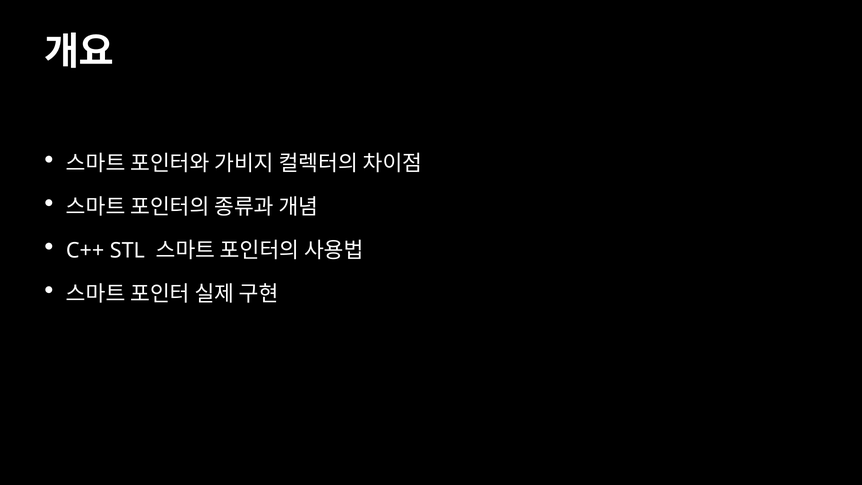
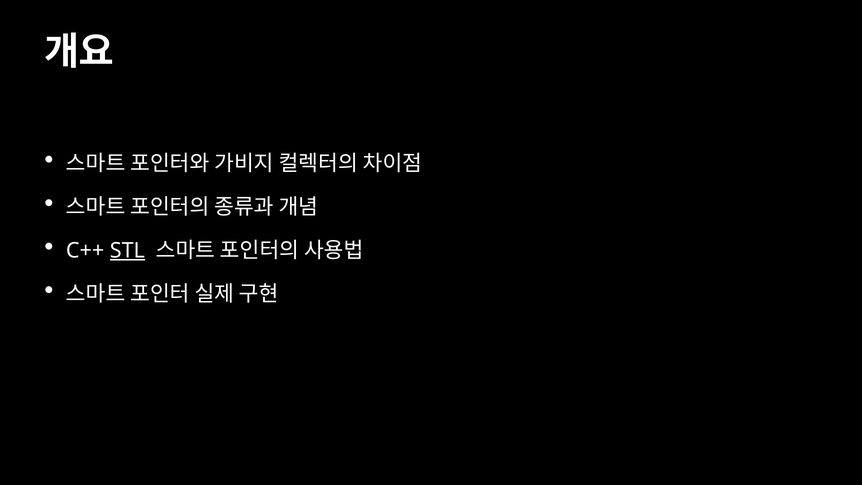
STL underline: none -> present (127, 250)
